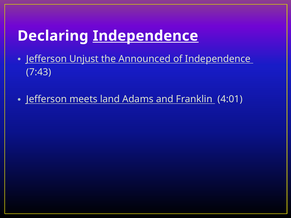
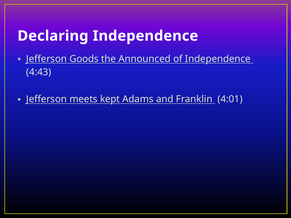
Independence underline: present -> none (145, 36)
Unjust: Unjust -> Goods (84, 59)
7:43: 7:43 -> 4:43 (39, 72)
land: land -> kept (110, 99)
